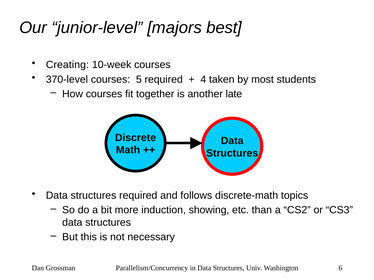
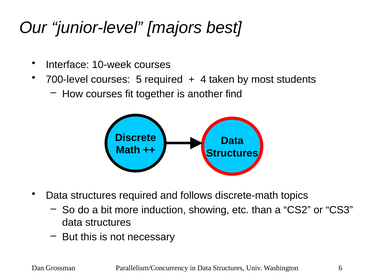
Creating: Creating -> Interface (67, 65)
370-level: 370-level -> 700-level (67, 79)
late: late -> find (234, 94)
